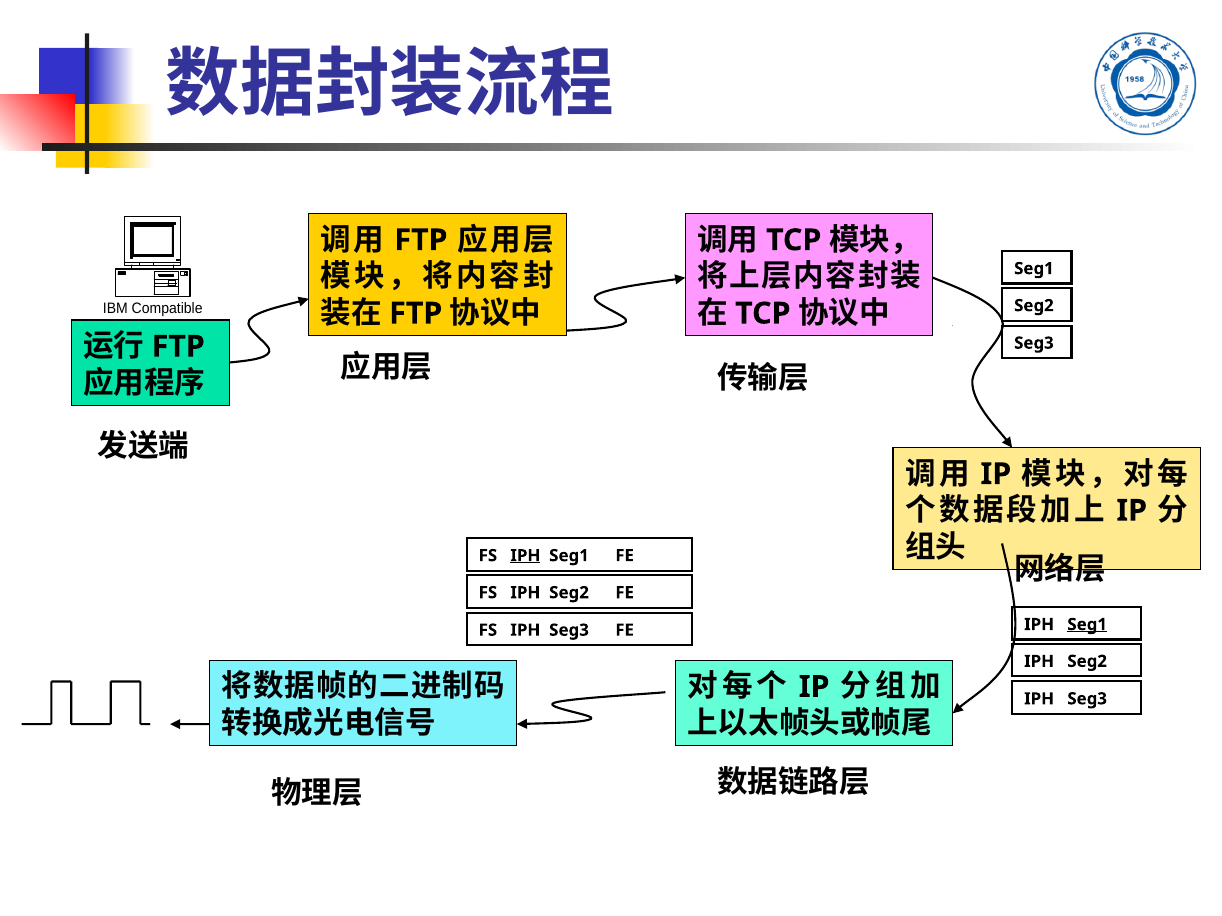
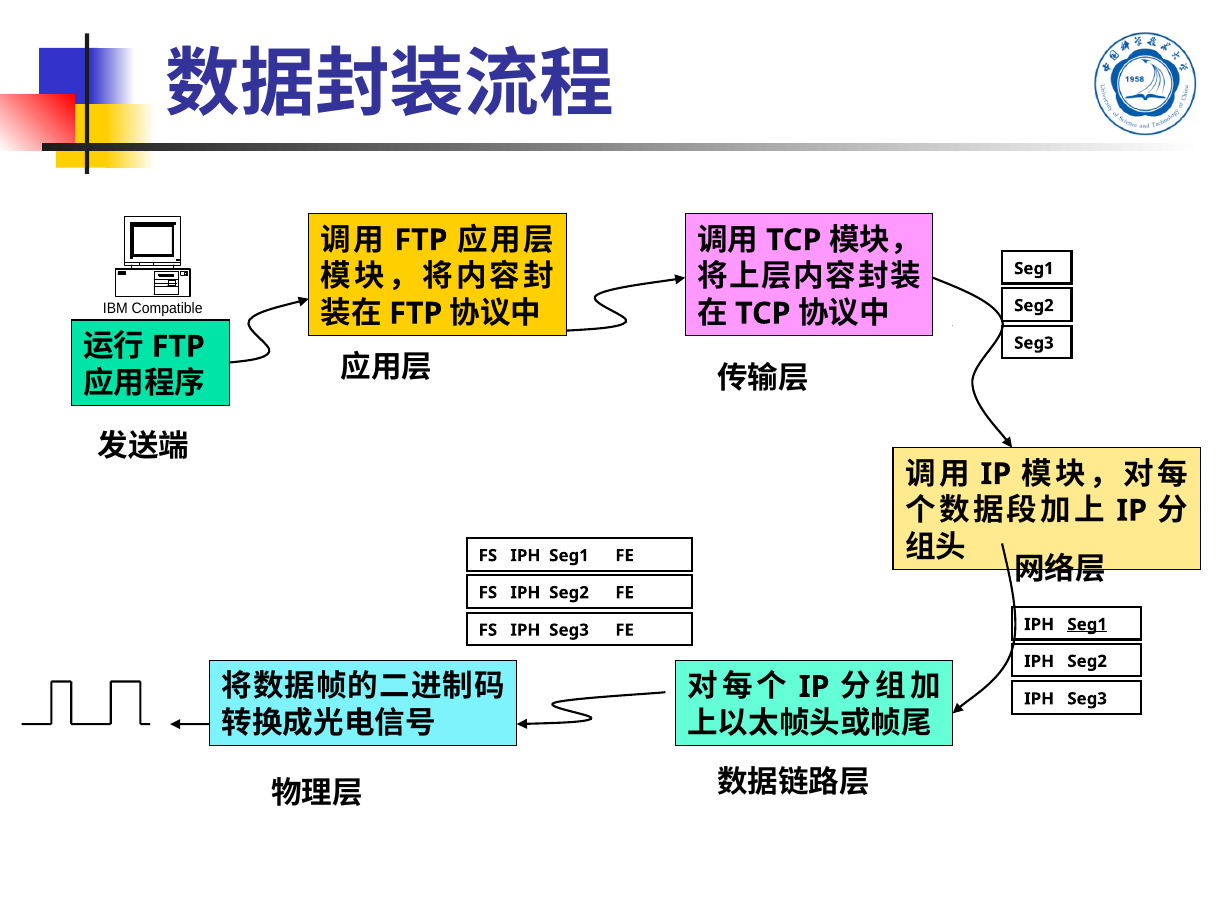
IPH underline: present -> none (525, 556)
